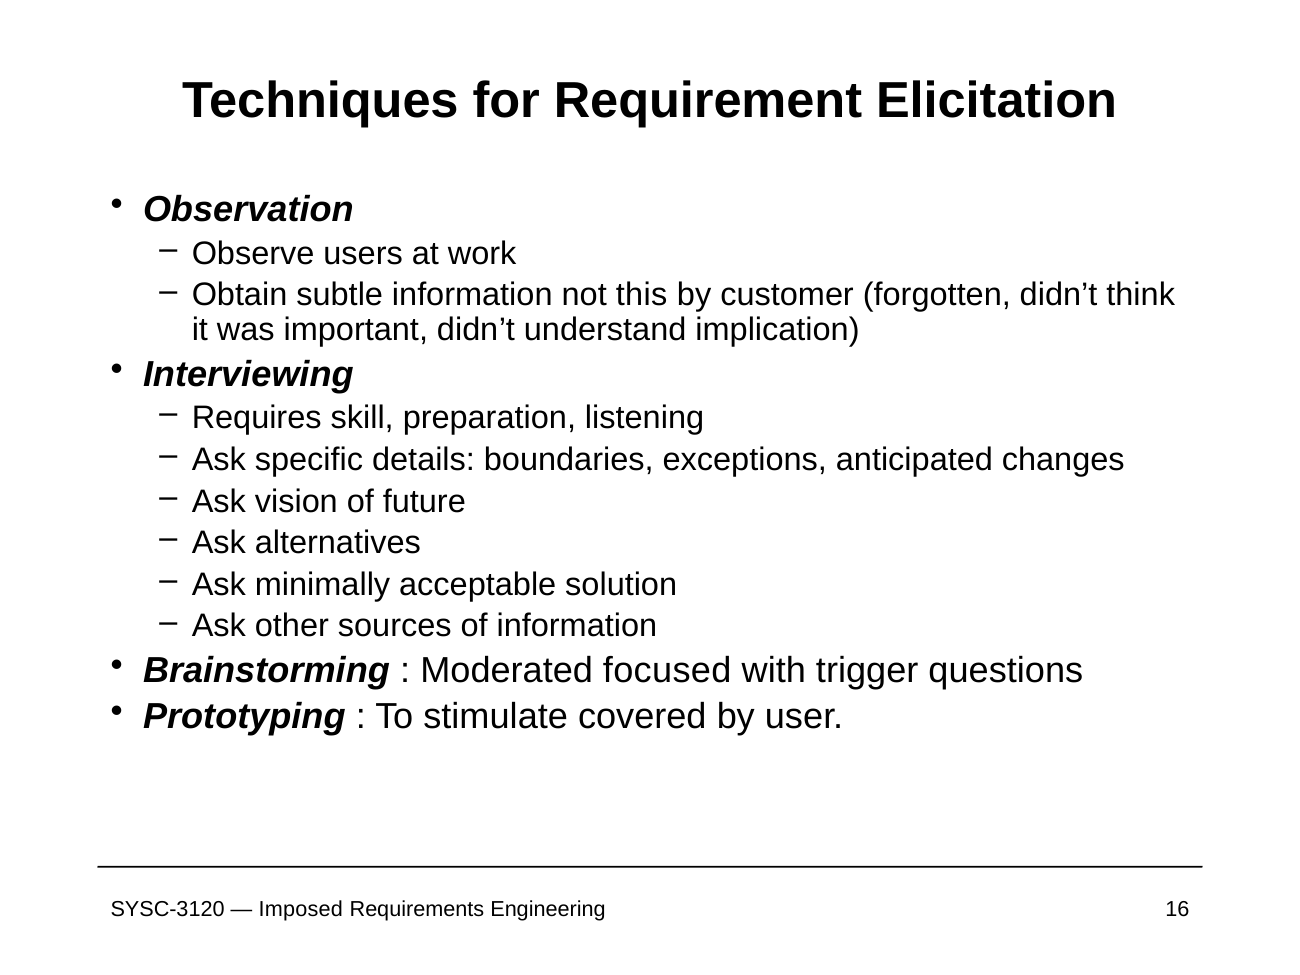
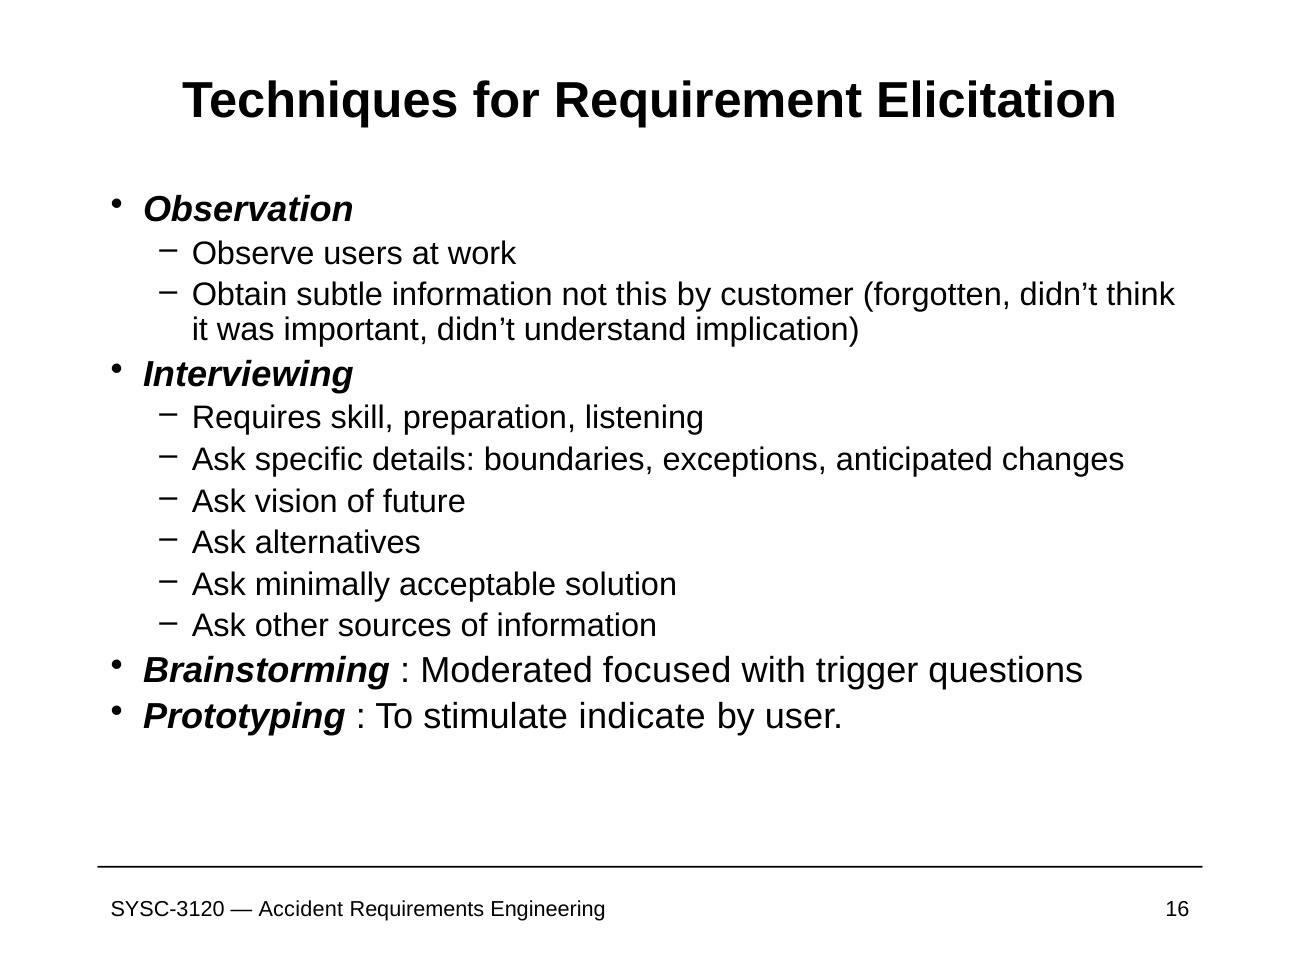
covered: covered -> indicate (642, 717)
Imposed: Imposed -> Accident (301, 909)
